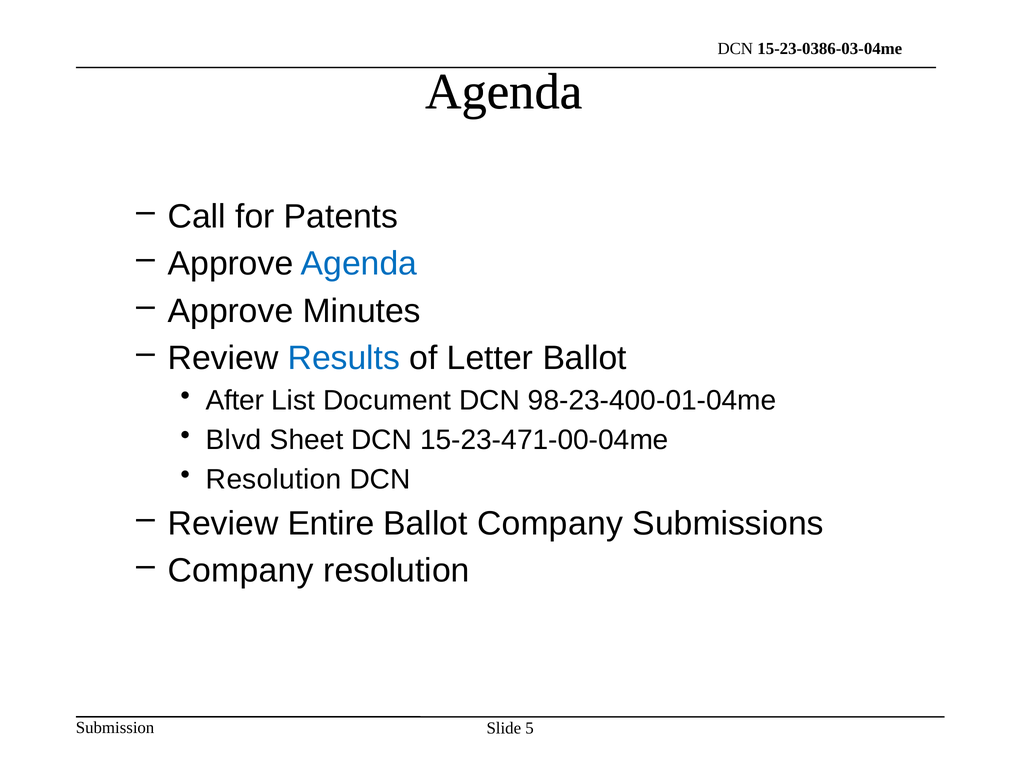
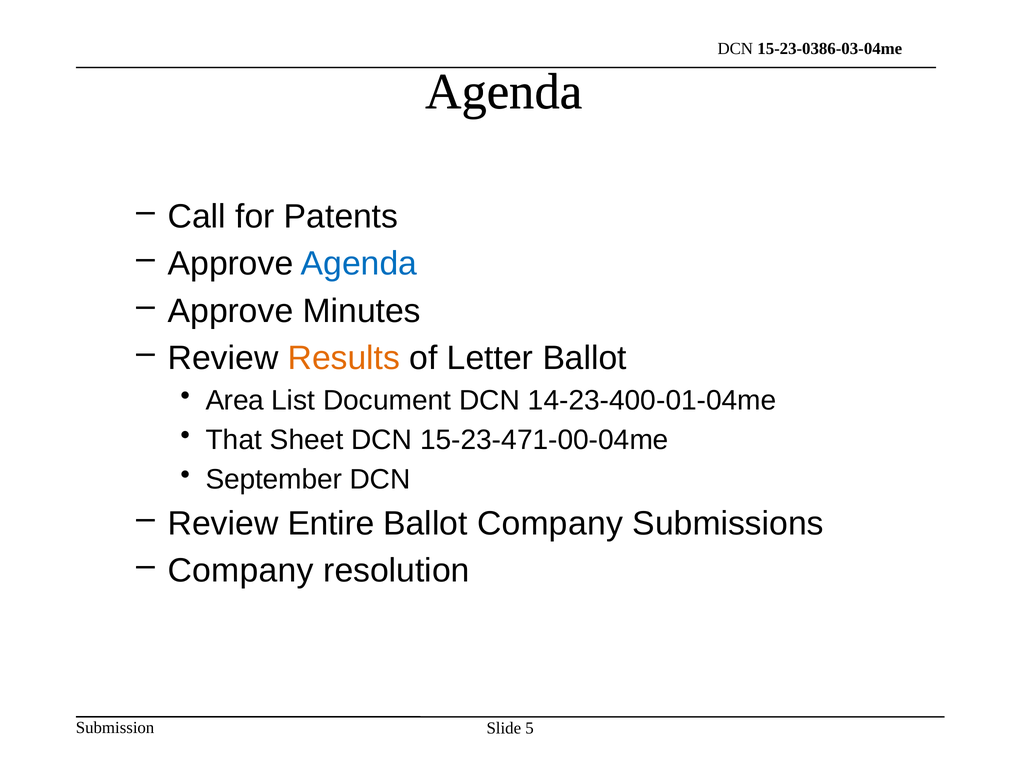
Results colour: blue -> orange (344, 358)
After: After -> Area (235, 401)
98-23-400-01-04me: 98-23-400-01-04me -> 14-23-400-01-04me (652, 401)
Blvd: Blvd -> That (234, 440)
Resolution: Resolution -> September (274, 479)
